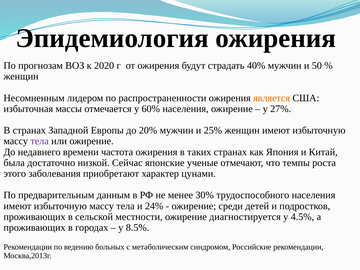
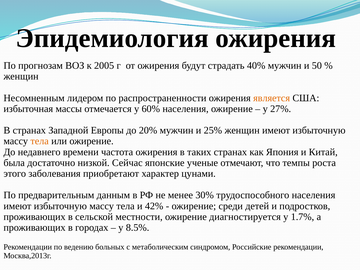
2020: 2020 -> 2005 (104, 66)
тела colour: purple -> orange (40, 141)
24%: 24% -> 42% (154, 206)
4.5%: 4.5% -> 1.7% (302, 217)
